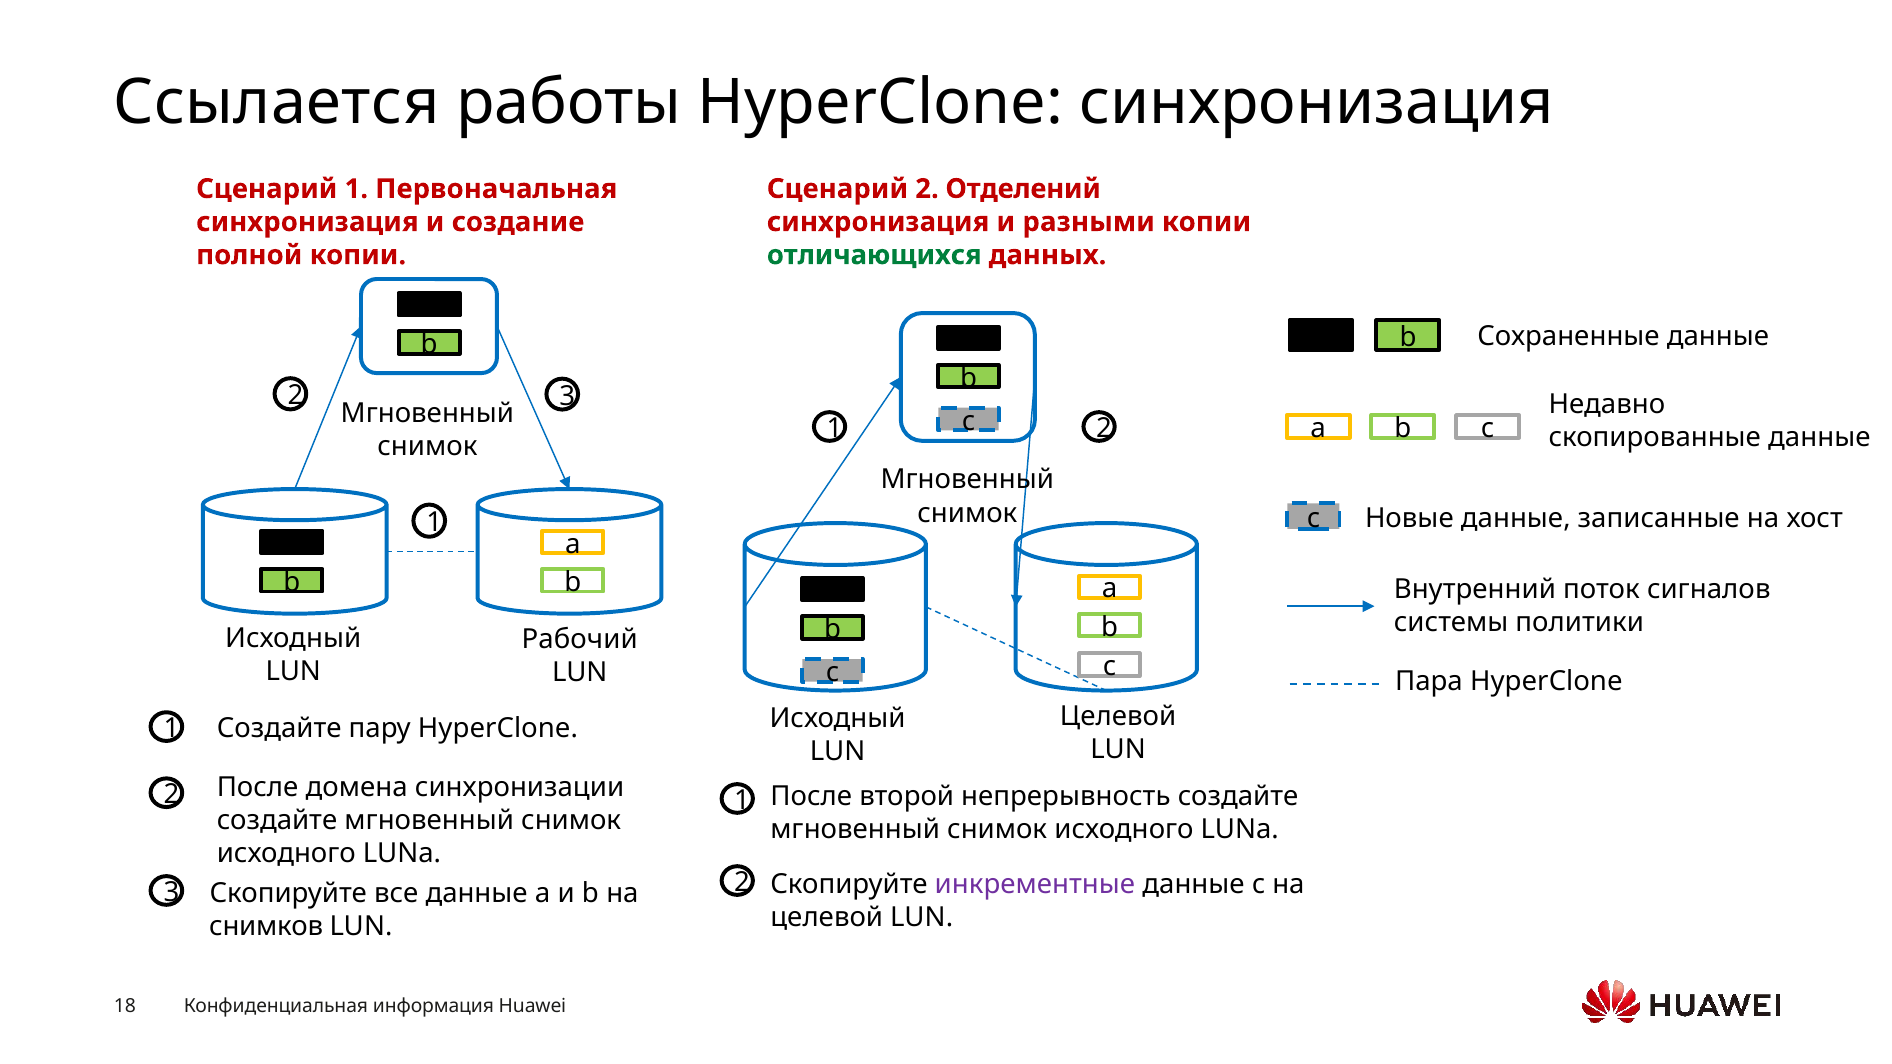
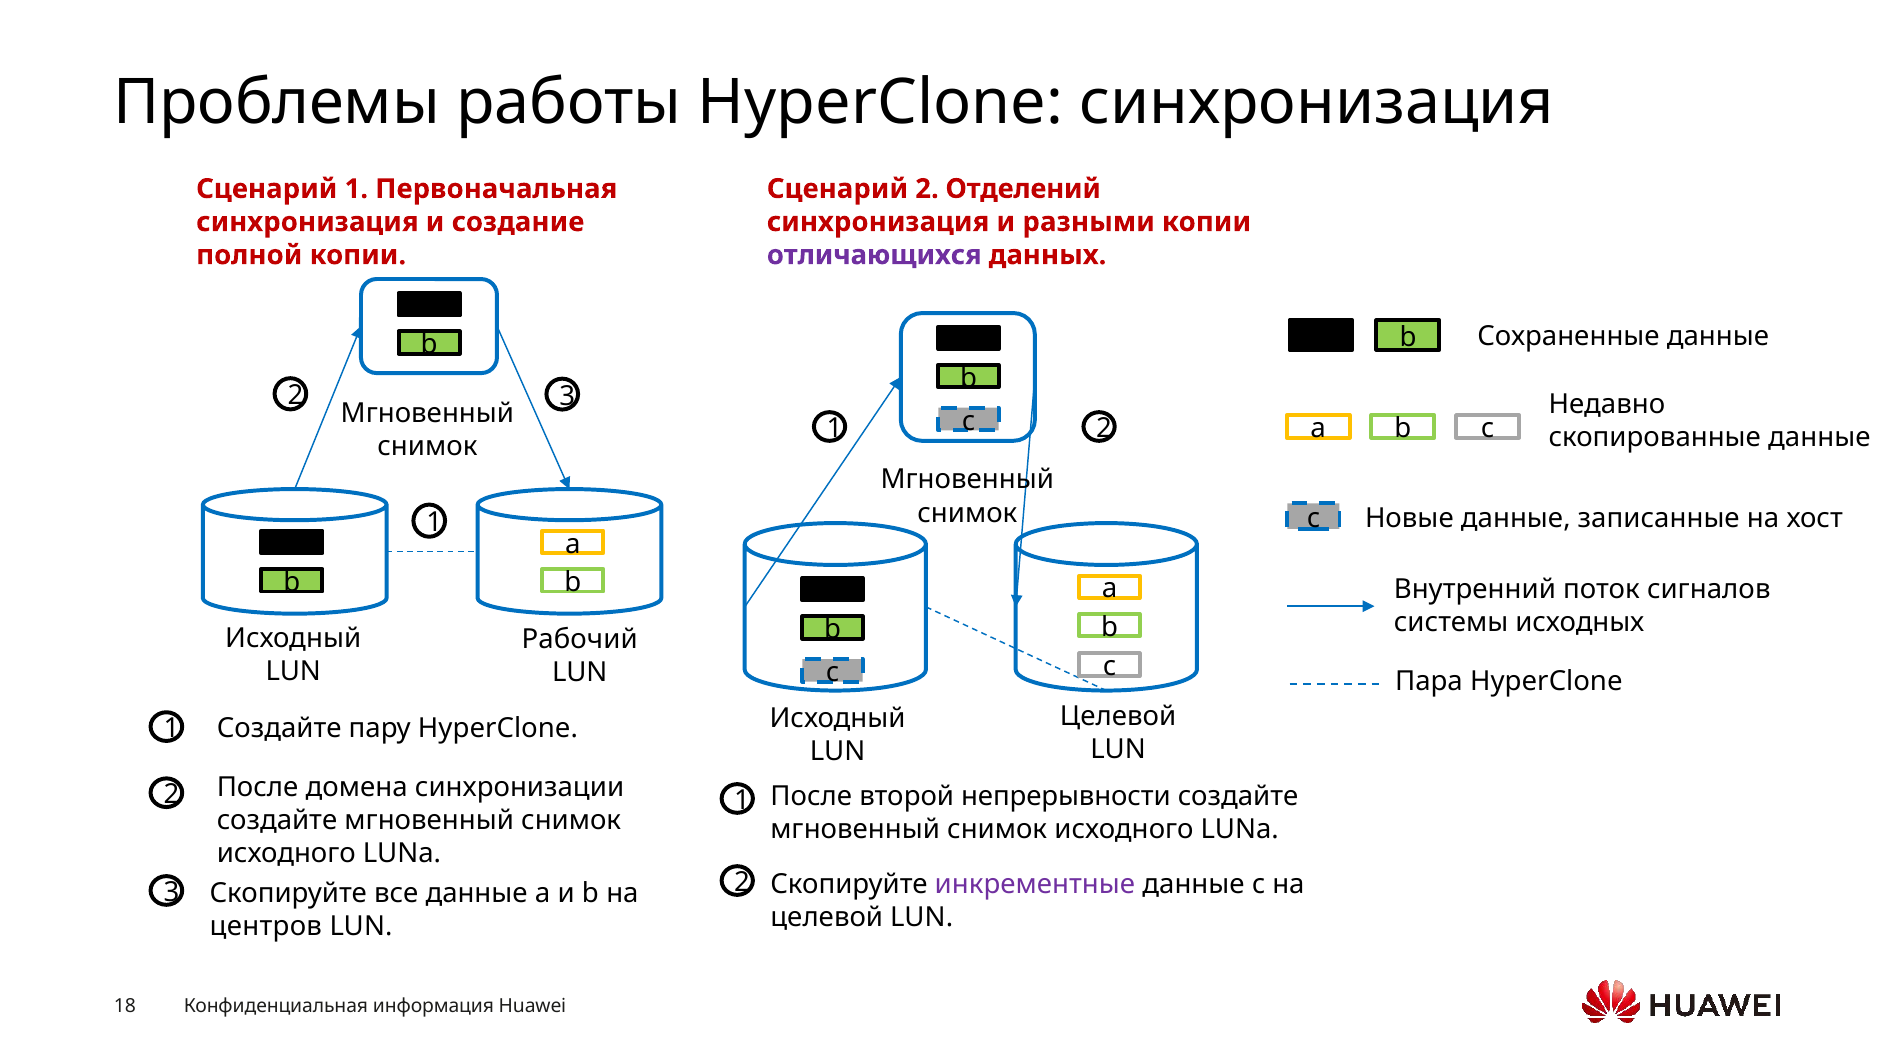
Ссылается: Ссылается -> Проблемы (277, 103)
отличающихся colour: green -> purple (874, 255)
политики: политики -> исходных (1580, 623)
непрерывность: непрерывность -> непрерывности (1066, 796)
снимков: снимков -> центров (266, 927)
